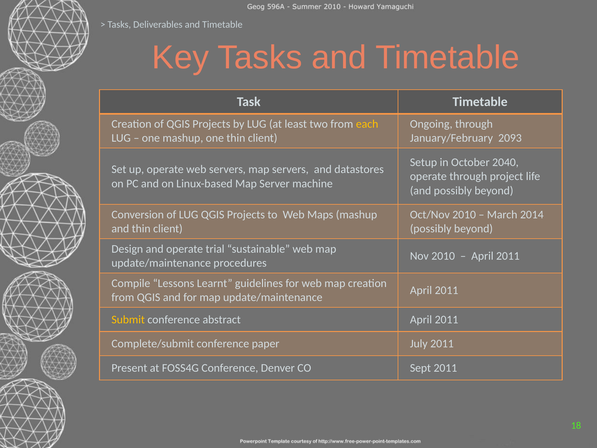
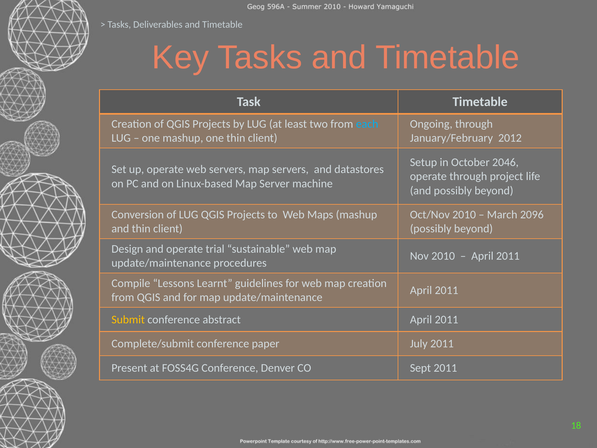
each colour: yellow -> light blue (367, 124)
2093: 2093 -> 2012 (510, 138)
2040: 2040 -> 2046 (505, 162)
2014: 2014 -> 2096 (532, 215)
